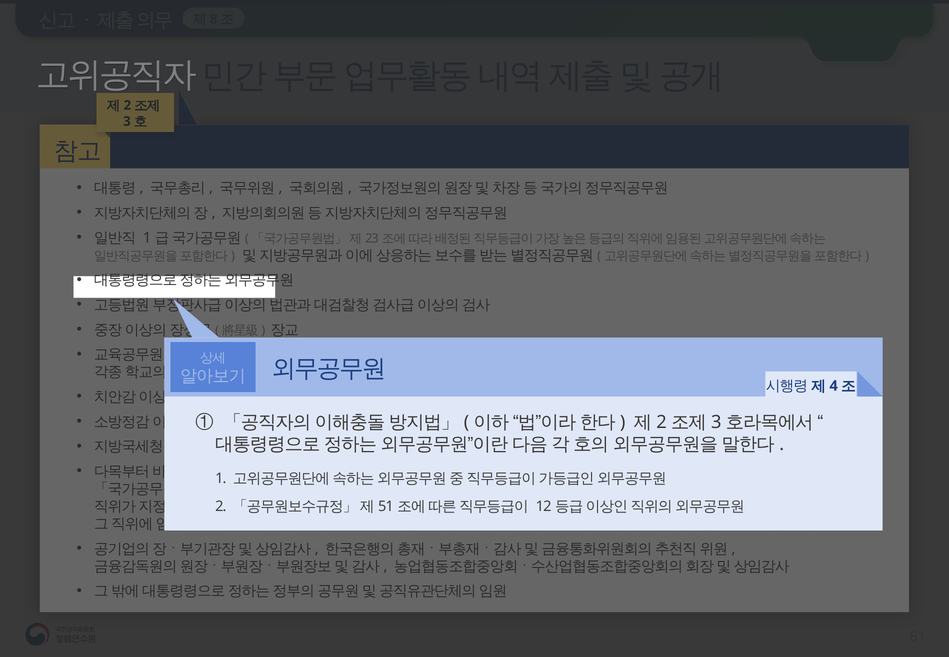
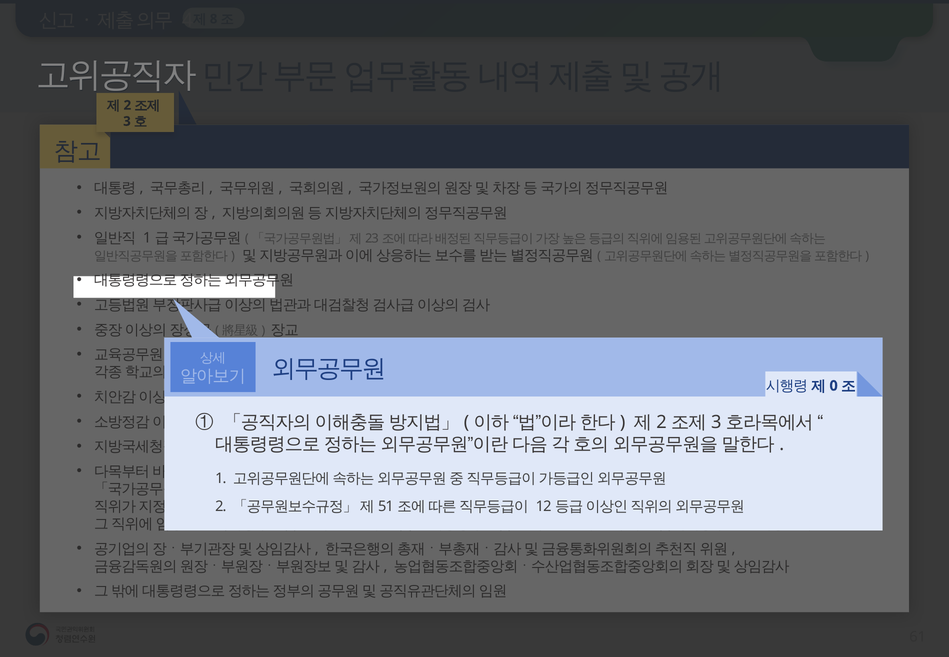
4: 4 -> 0 (834, 386)
